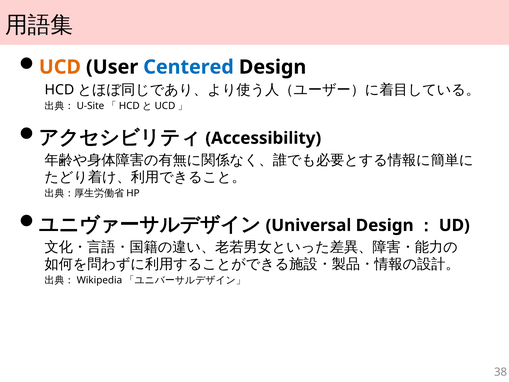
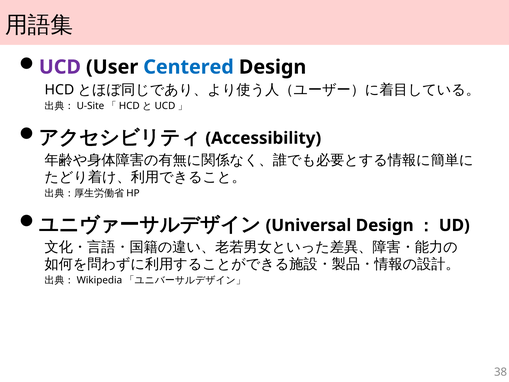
UCD colour: orange -> purple (60, 67)
